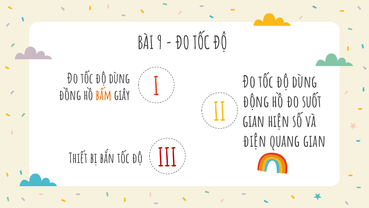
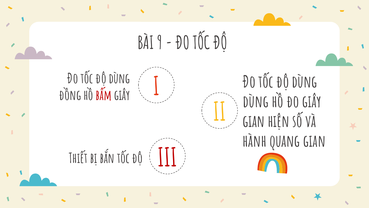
bấm colour: orange -> red (104, 95)
động: động -> dùng (256, 102)
đo suốt: suốt -> giây (312, 102)
điện: điện -> hành (255, 141)
